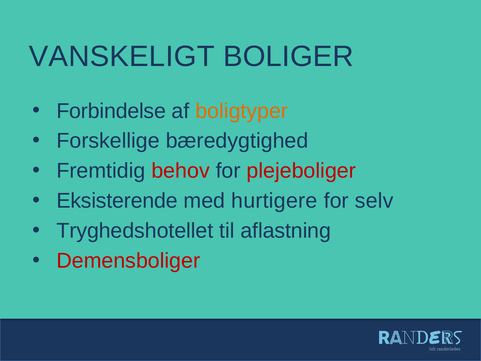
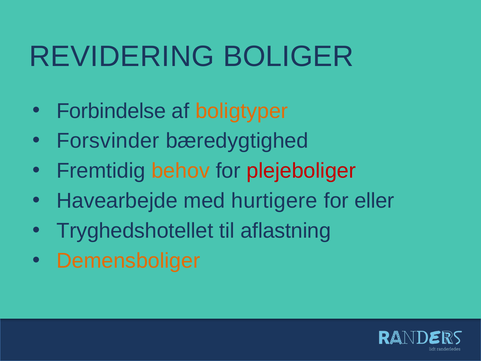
VANSKELIGT: VANSKELIGT -> REVIDERING (122, 57)
Forskellige: Forskellige -> Forsvinder (108, 141)
behov colour: red -> orange (181, 171)
Eksisterende: Eksisterende -> Havearbejde (117, 201)
selv: selv -> eller (374, 201)
Demensboliger colour: red -> orange (128, 261)
